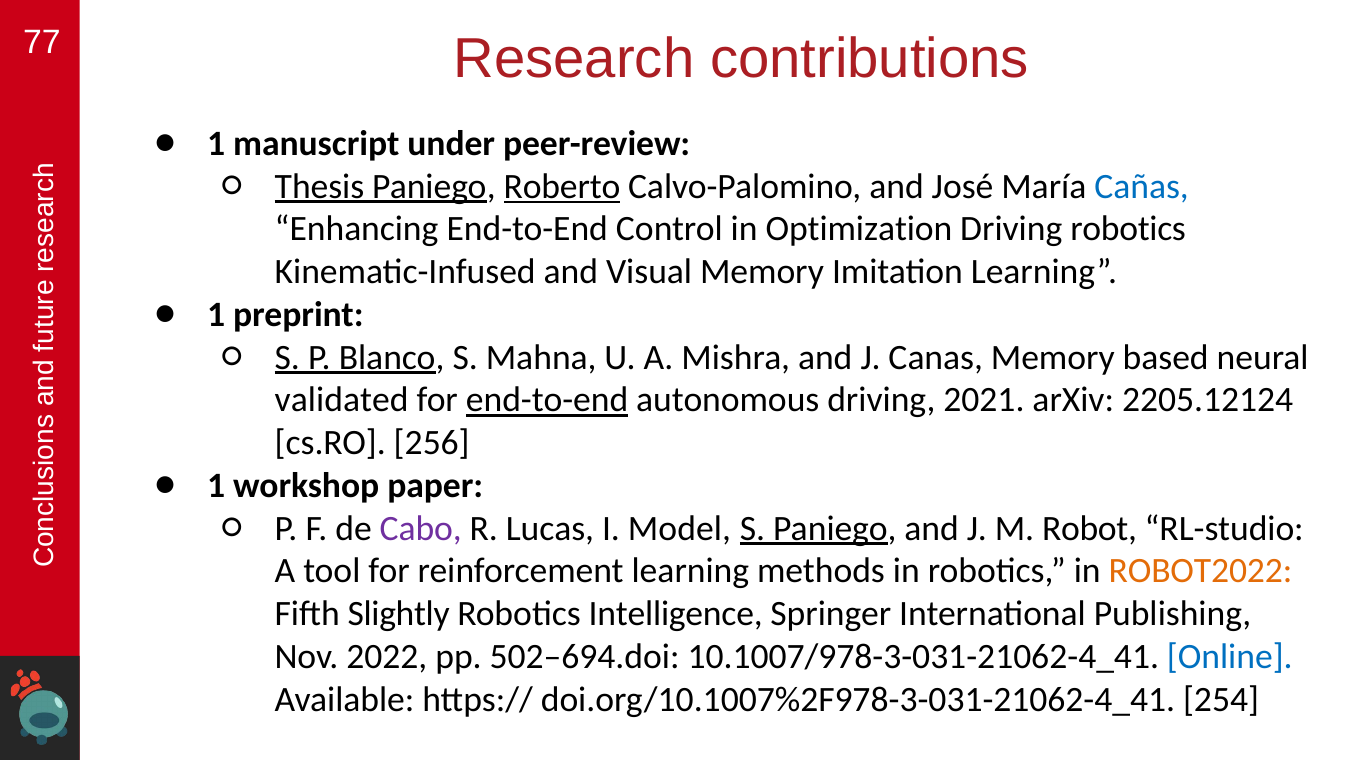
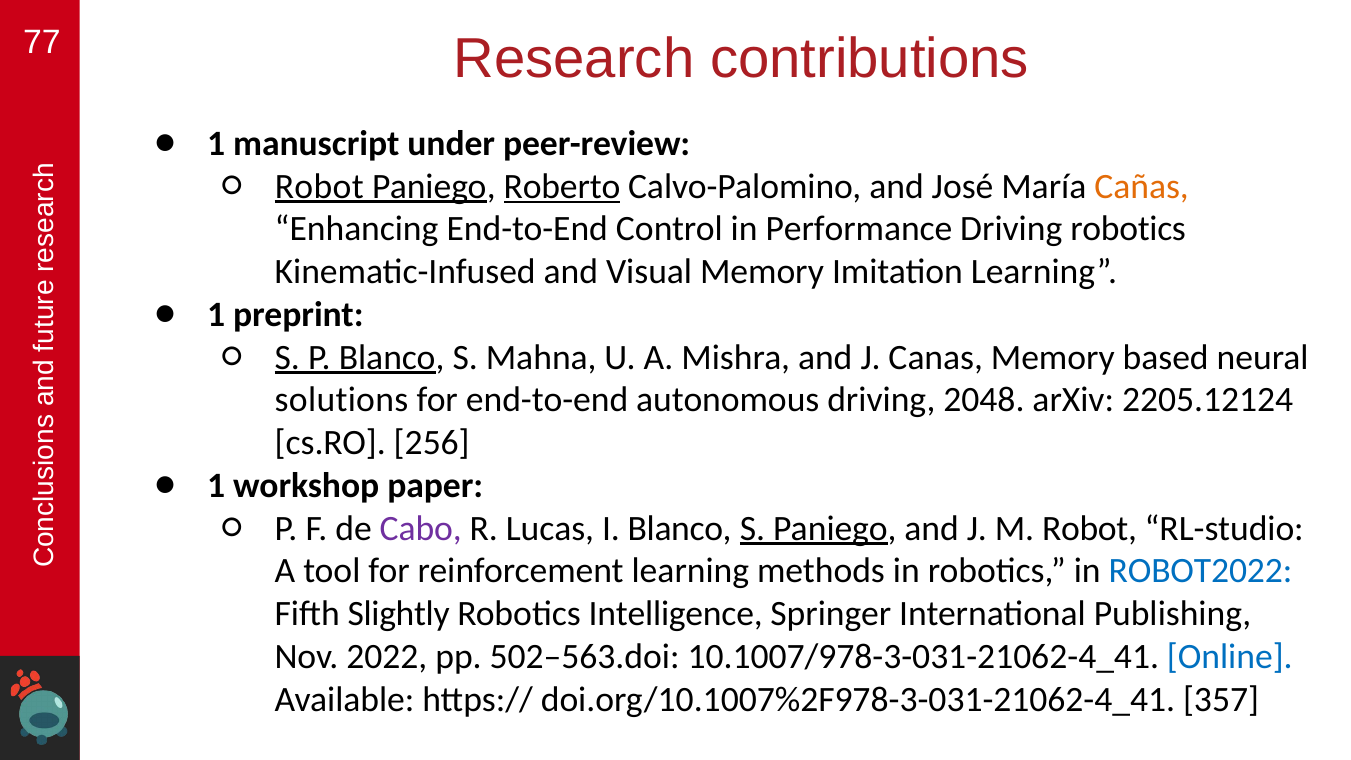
Thesis: Thesis -> Robot (319, 186)
Cañas colour: blue -> orange (1142, 186)
Optimization: Optimization -> Performance (859, 229)
validated: validated -> solutions (342, 400)
end-to-end underline: present -> none (547, 400)
2021: 2021 -> 2048 (984, 400)
I Model: Model -> Blanco (680, 528)
ROBOT2022 colour: orange -> blue (1200, 571)
502–694.doi: 502–694.doi -> 502–563.doi (585, 657)
254: 254 -> 357 (1221, 699)
